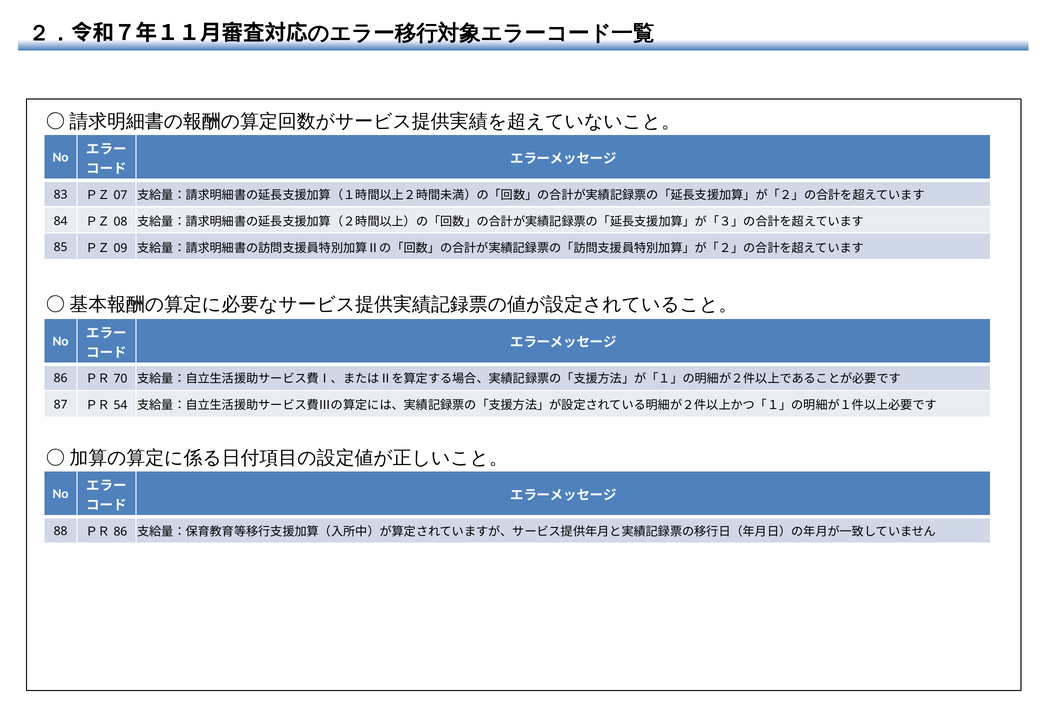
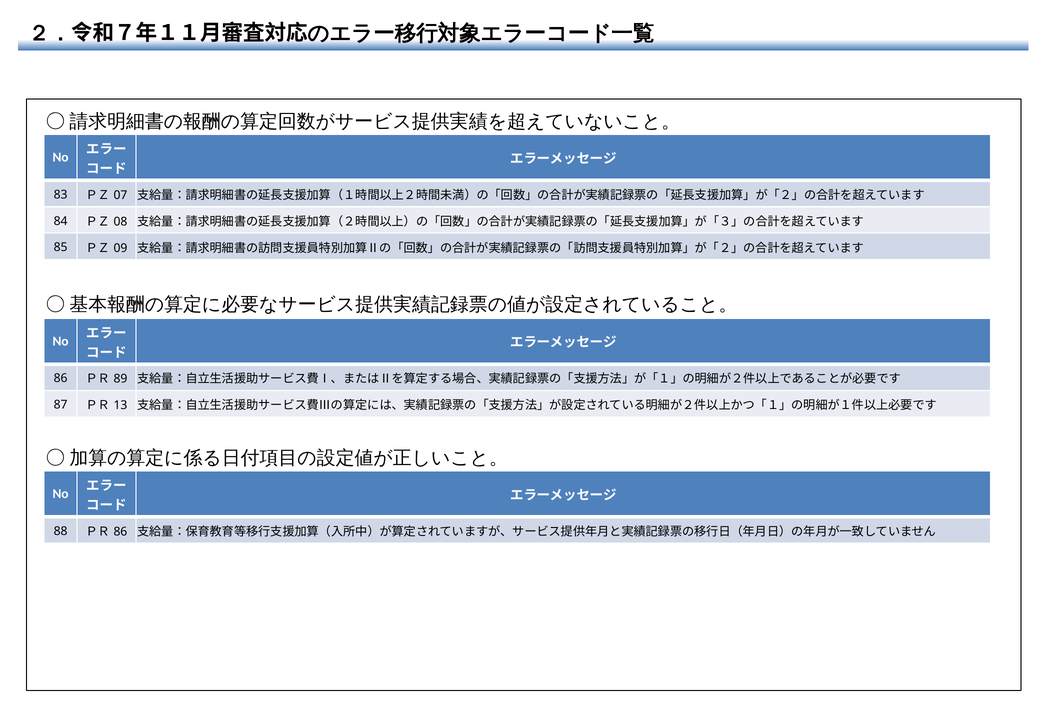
70: 70 -> 89 (120, 379)
54: 54 -> 13 (120, 405)
